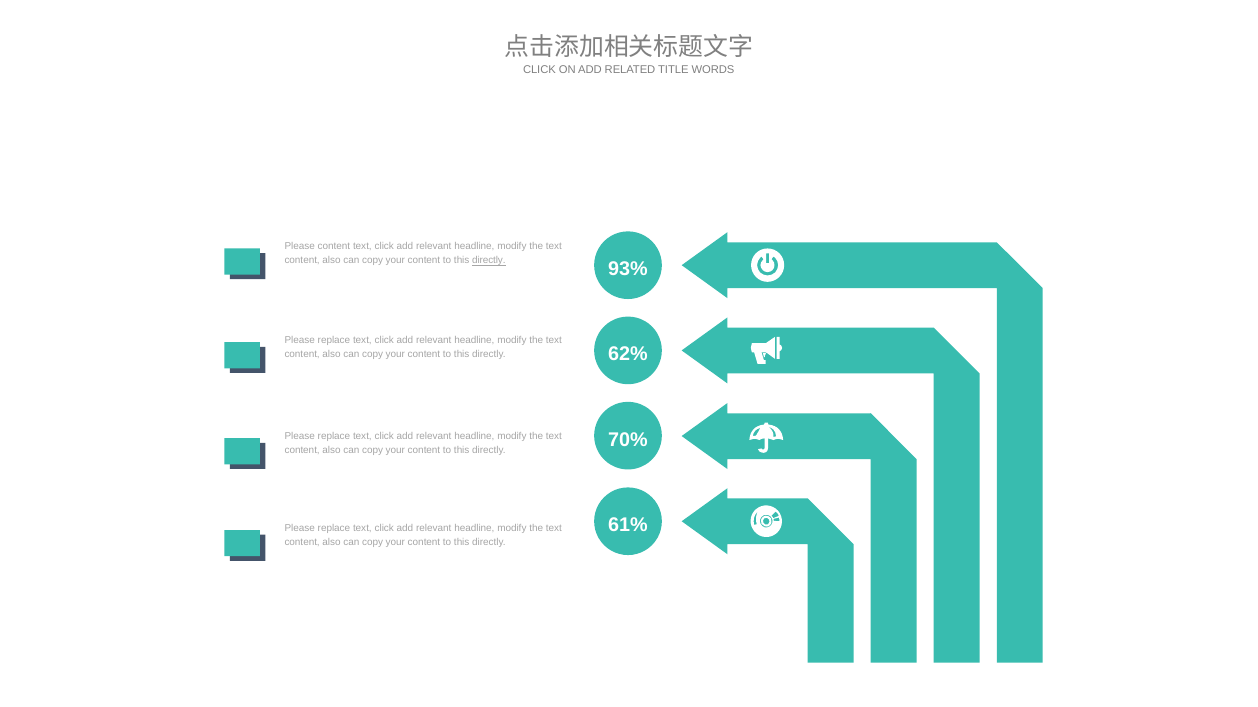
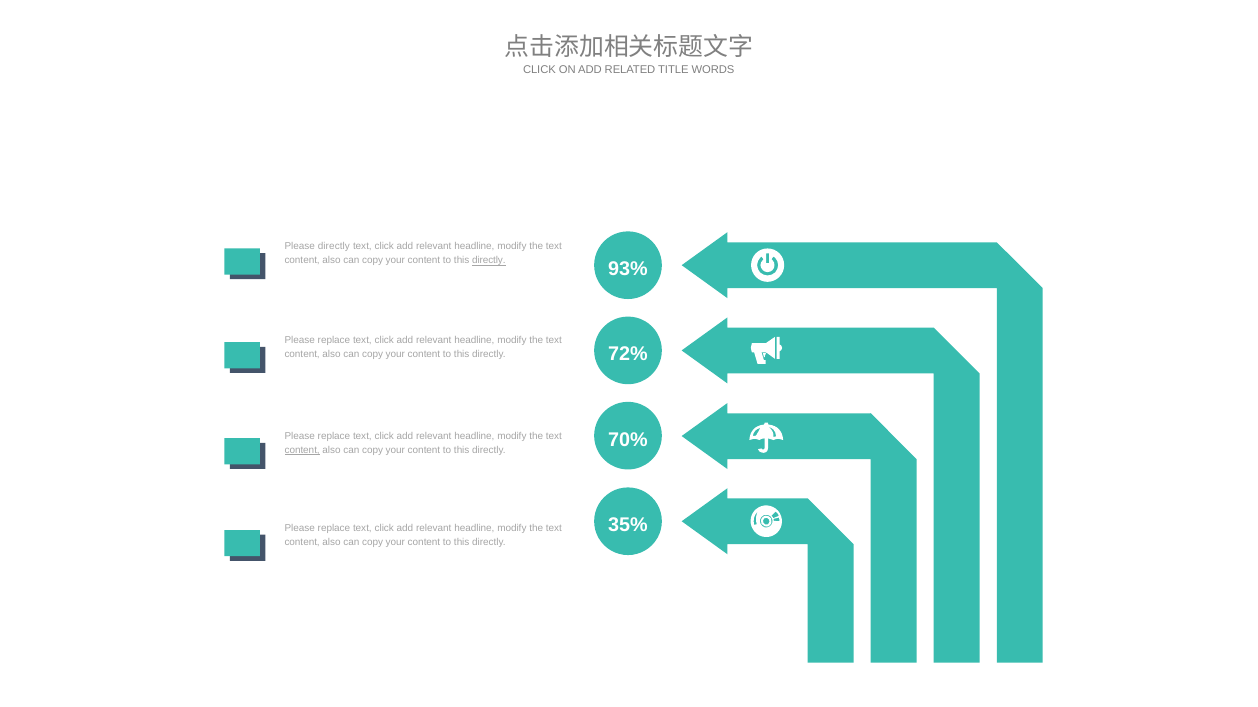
Please content: content -> directly (334, 247)
62%: 62% -> 72% (628, 355)
content underline: none -> present (302, 451)
61%: 61% -> 35% (628, 526)
